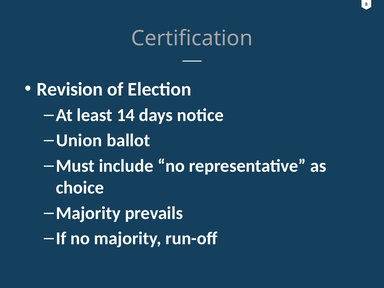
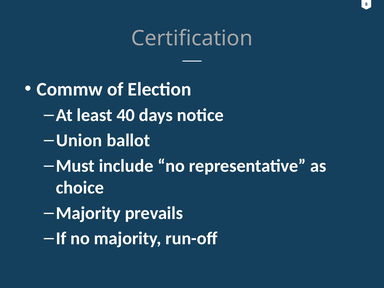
Revision: Revision -> Commw (70, 89)
14: 14 -> 40 (126, 115)
